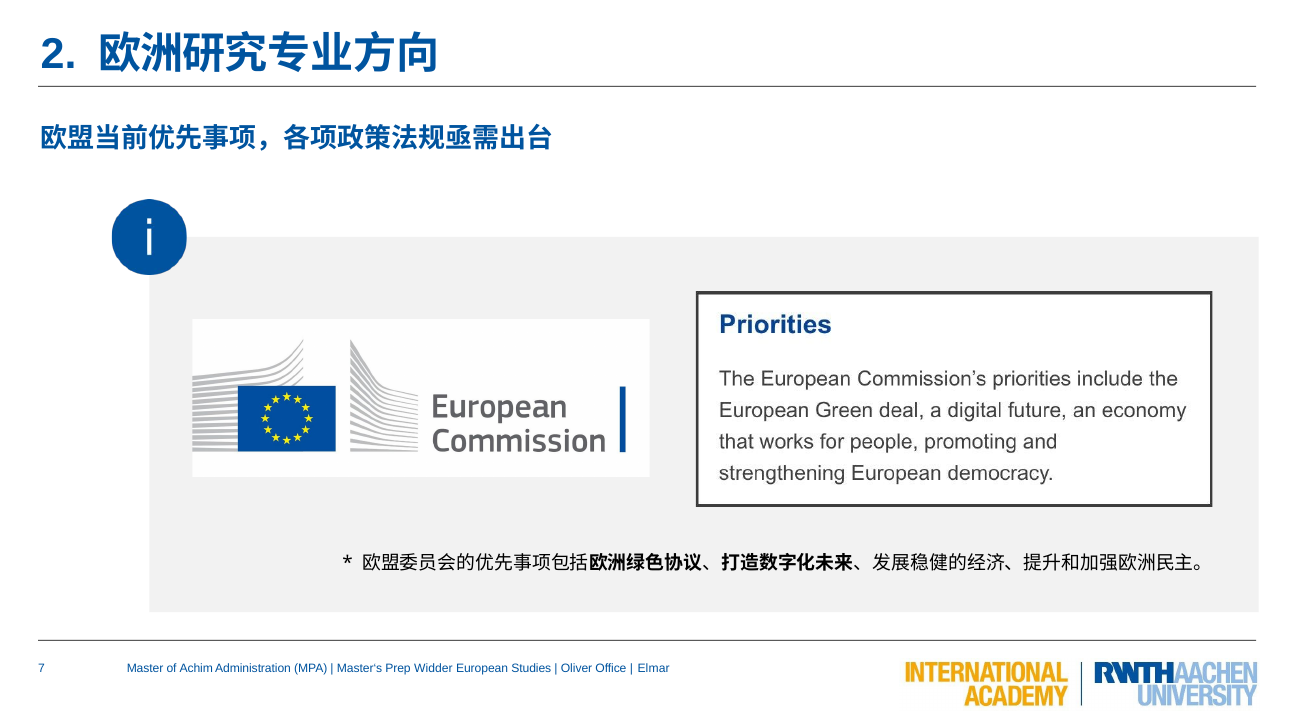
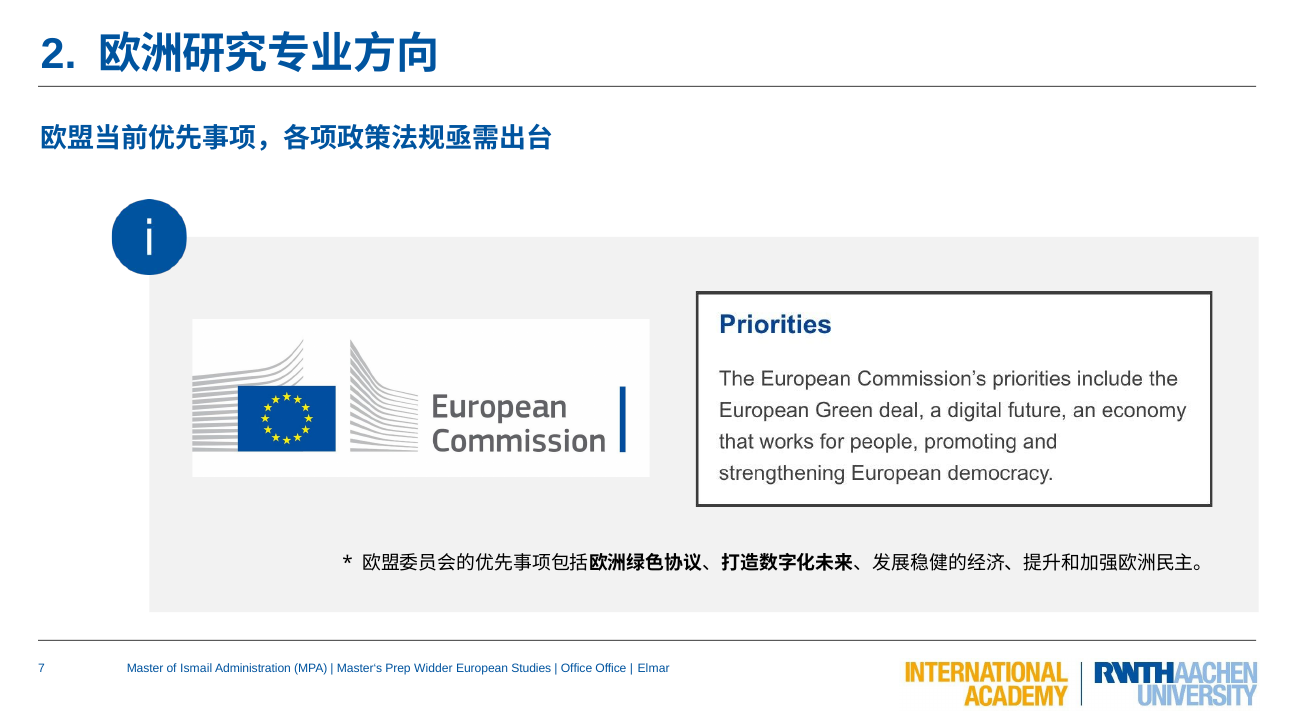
Achim: Achim -> Ismail (196, 669)
Oliver: Oliver -> Office (577, 669)
